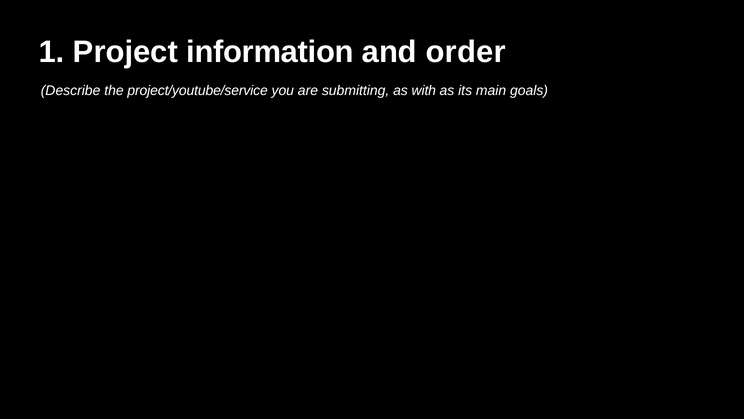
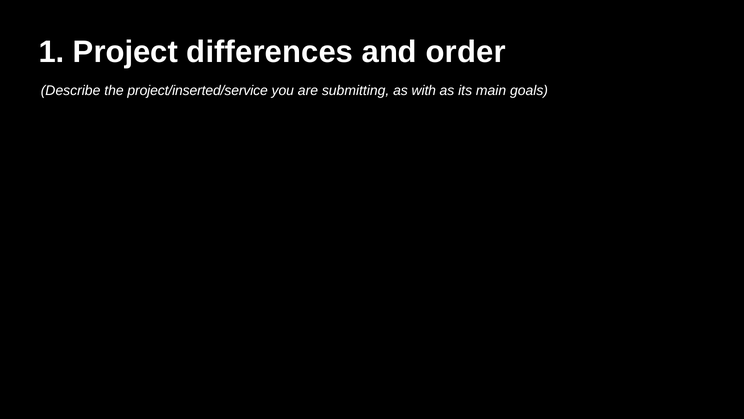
information: information -> differences (270, 52)
project/youtube/service: project/youtube/service -> project/inserted/service (198, 91)
